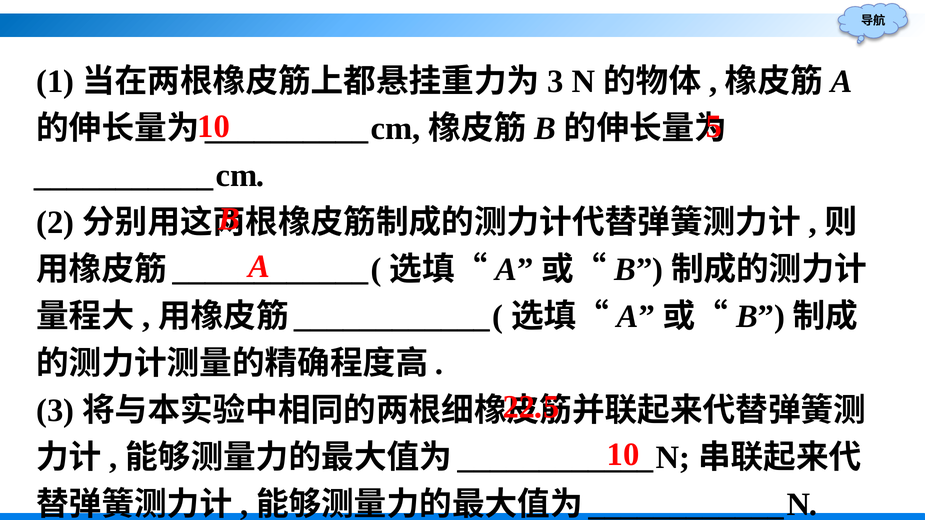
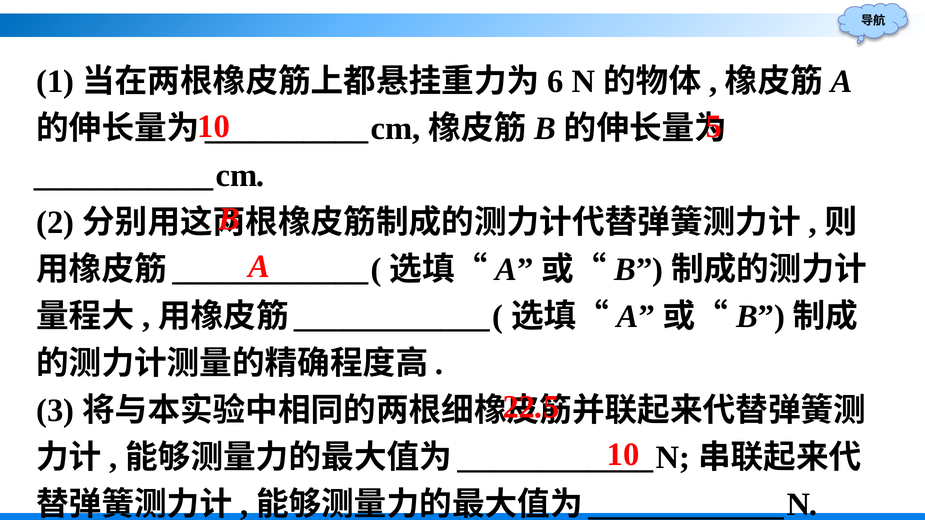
3: 3 -> 6 (555, 82)
